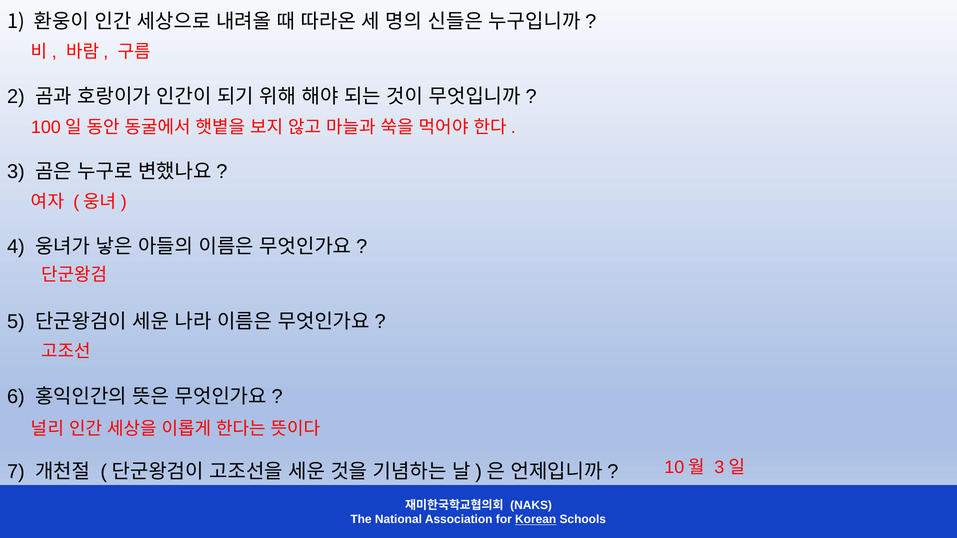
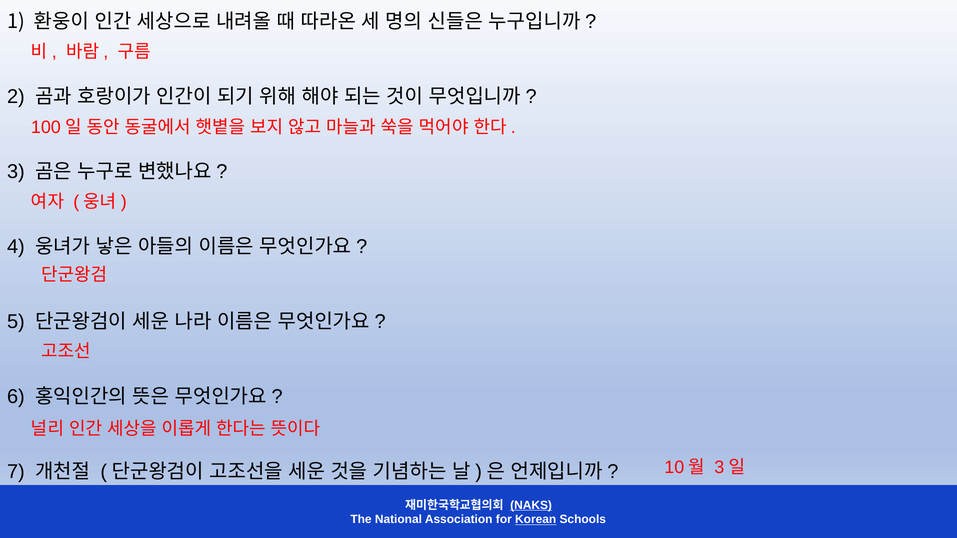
NAKS underline: none -> present (531, 505)
